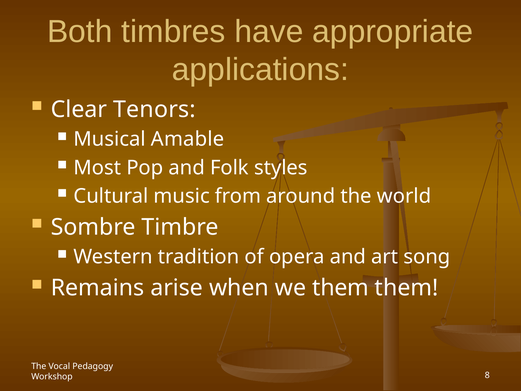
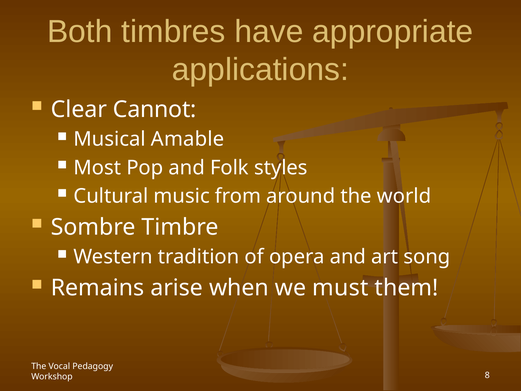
Tenors: Tenors -> Cannot (155, 109)
we them: them -> must (340, 288)
